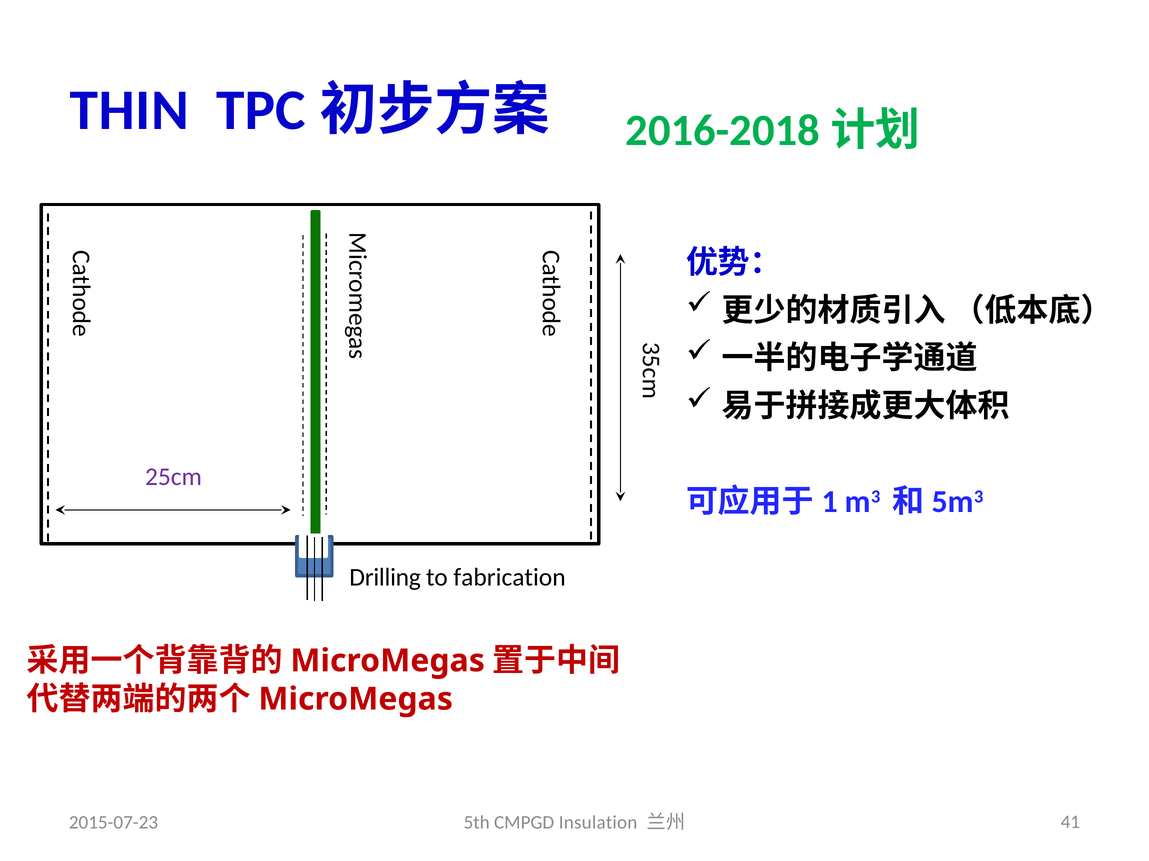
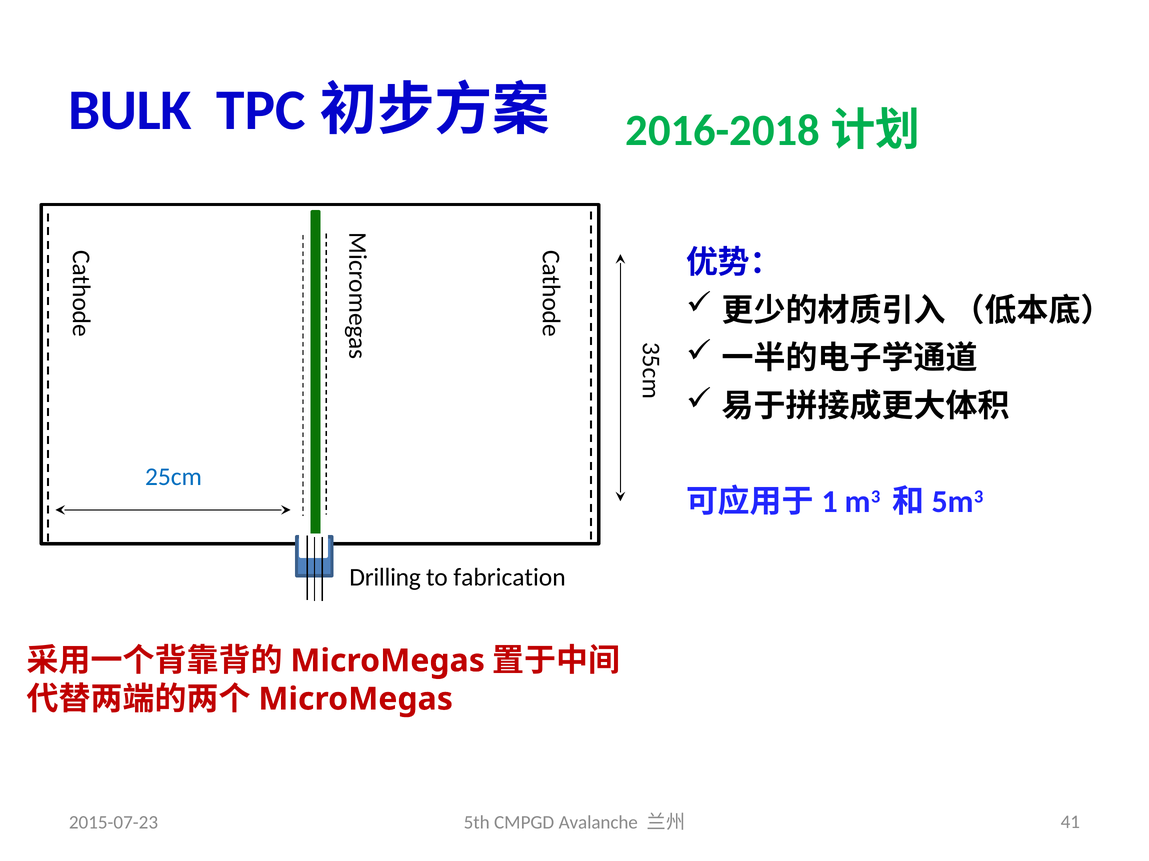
THIN: THIN -> BULK (130, 110)
25cm colour: purple -> blue (173, 477)
Insulation: Insulation -> Avalanche (598, 823)
